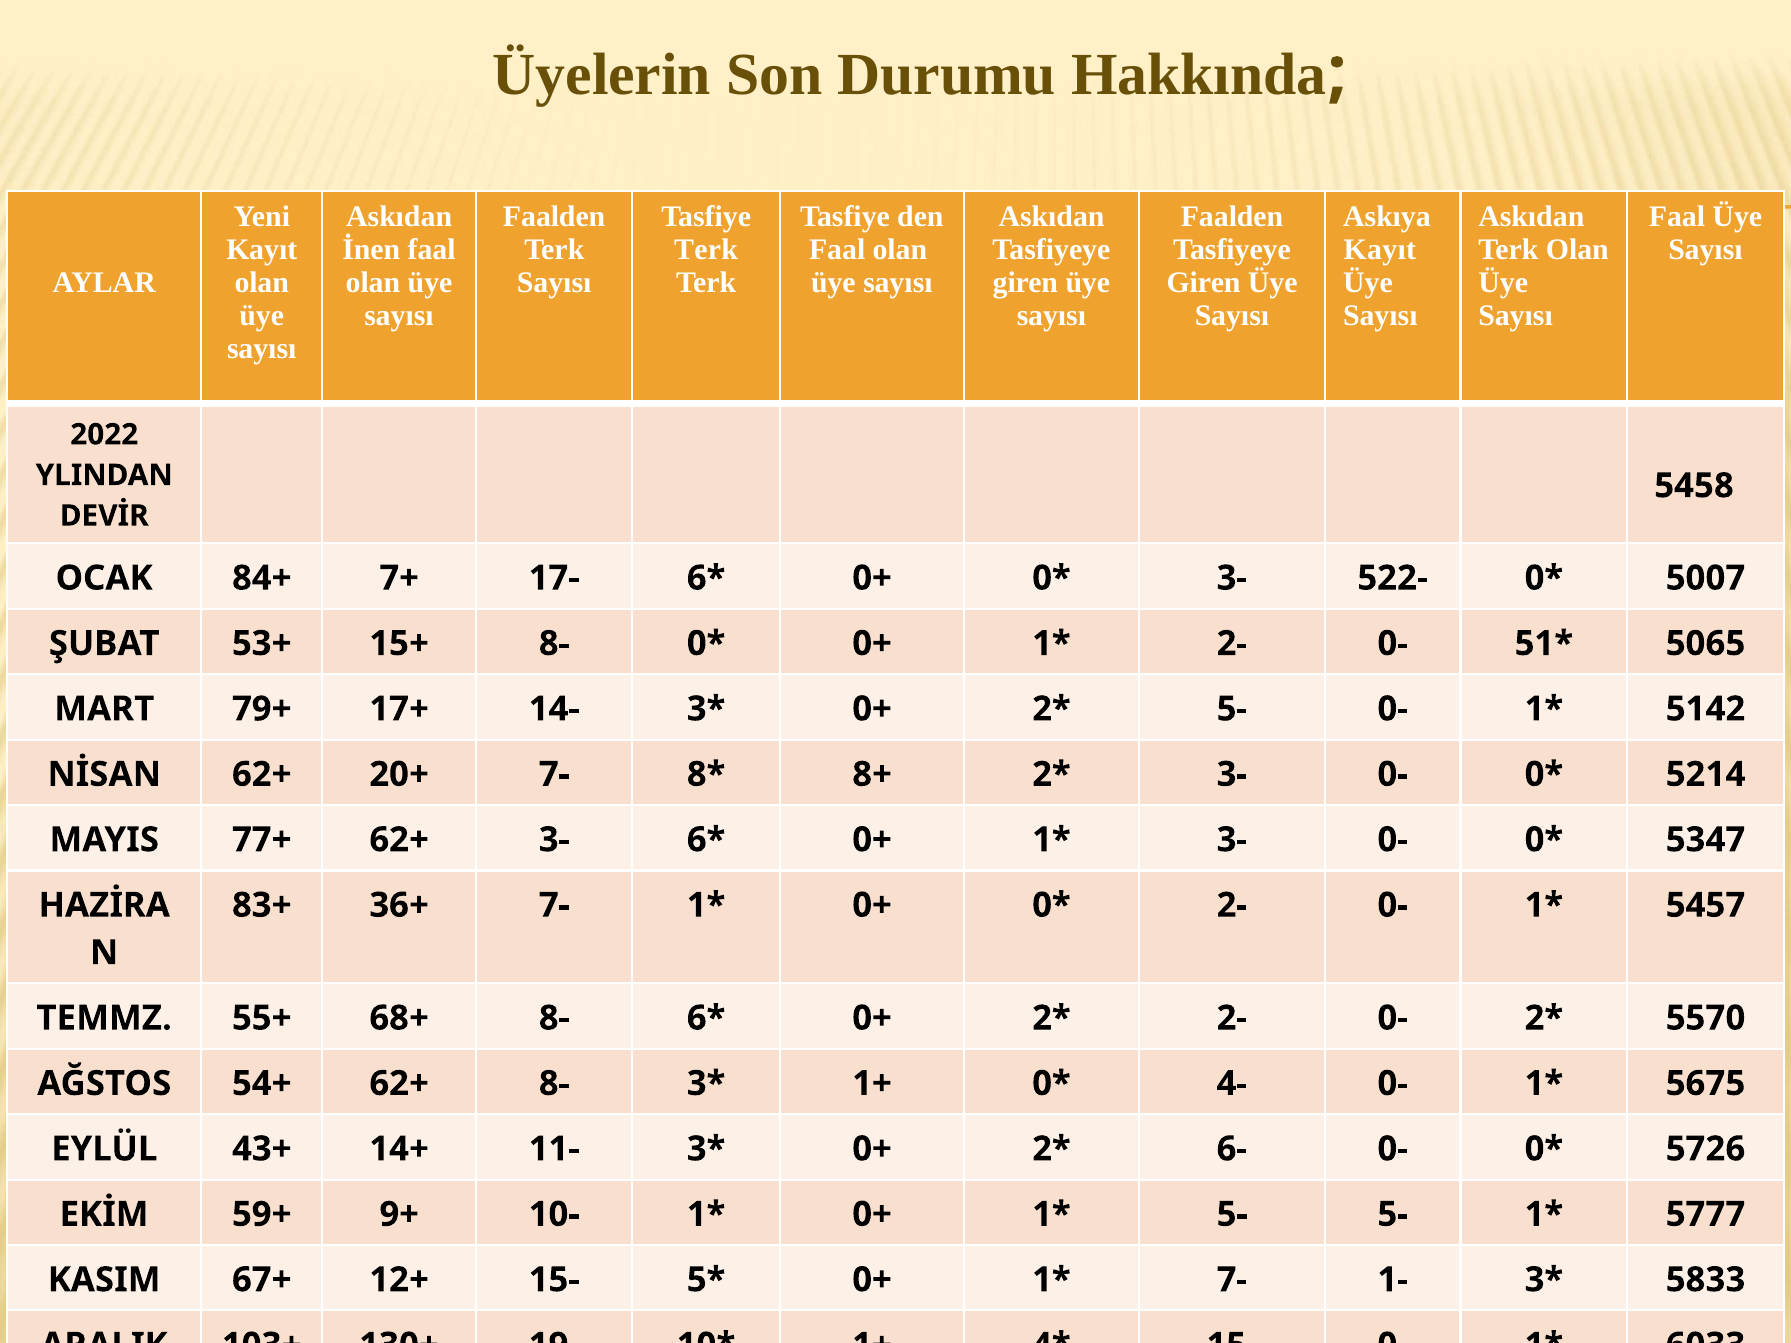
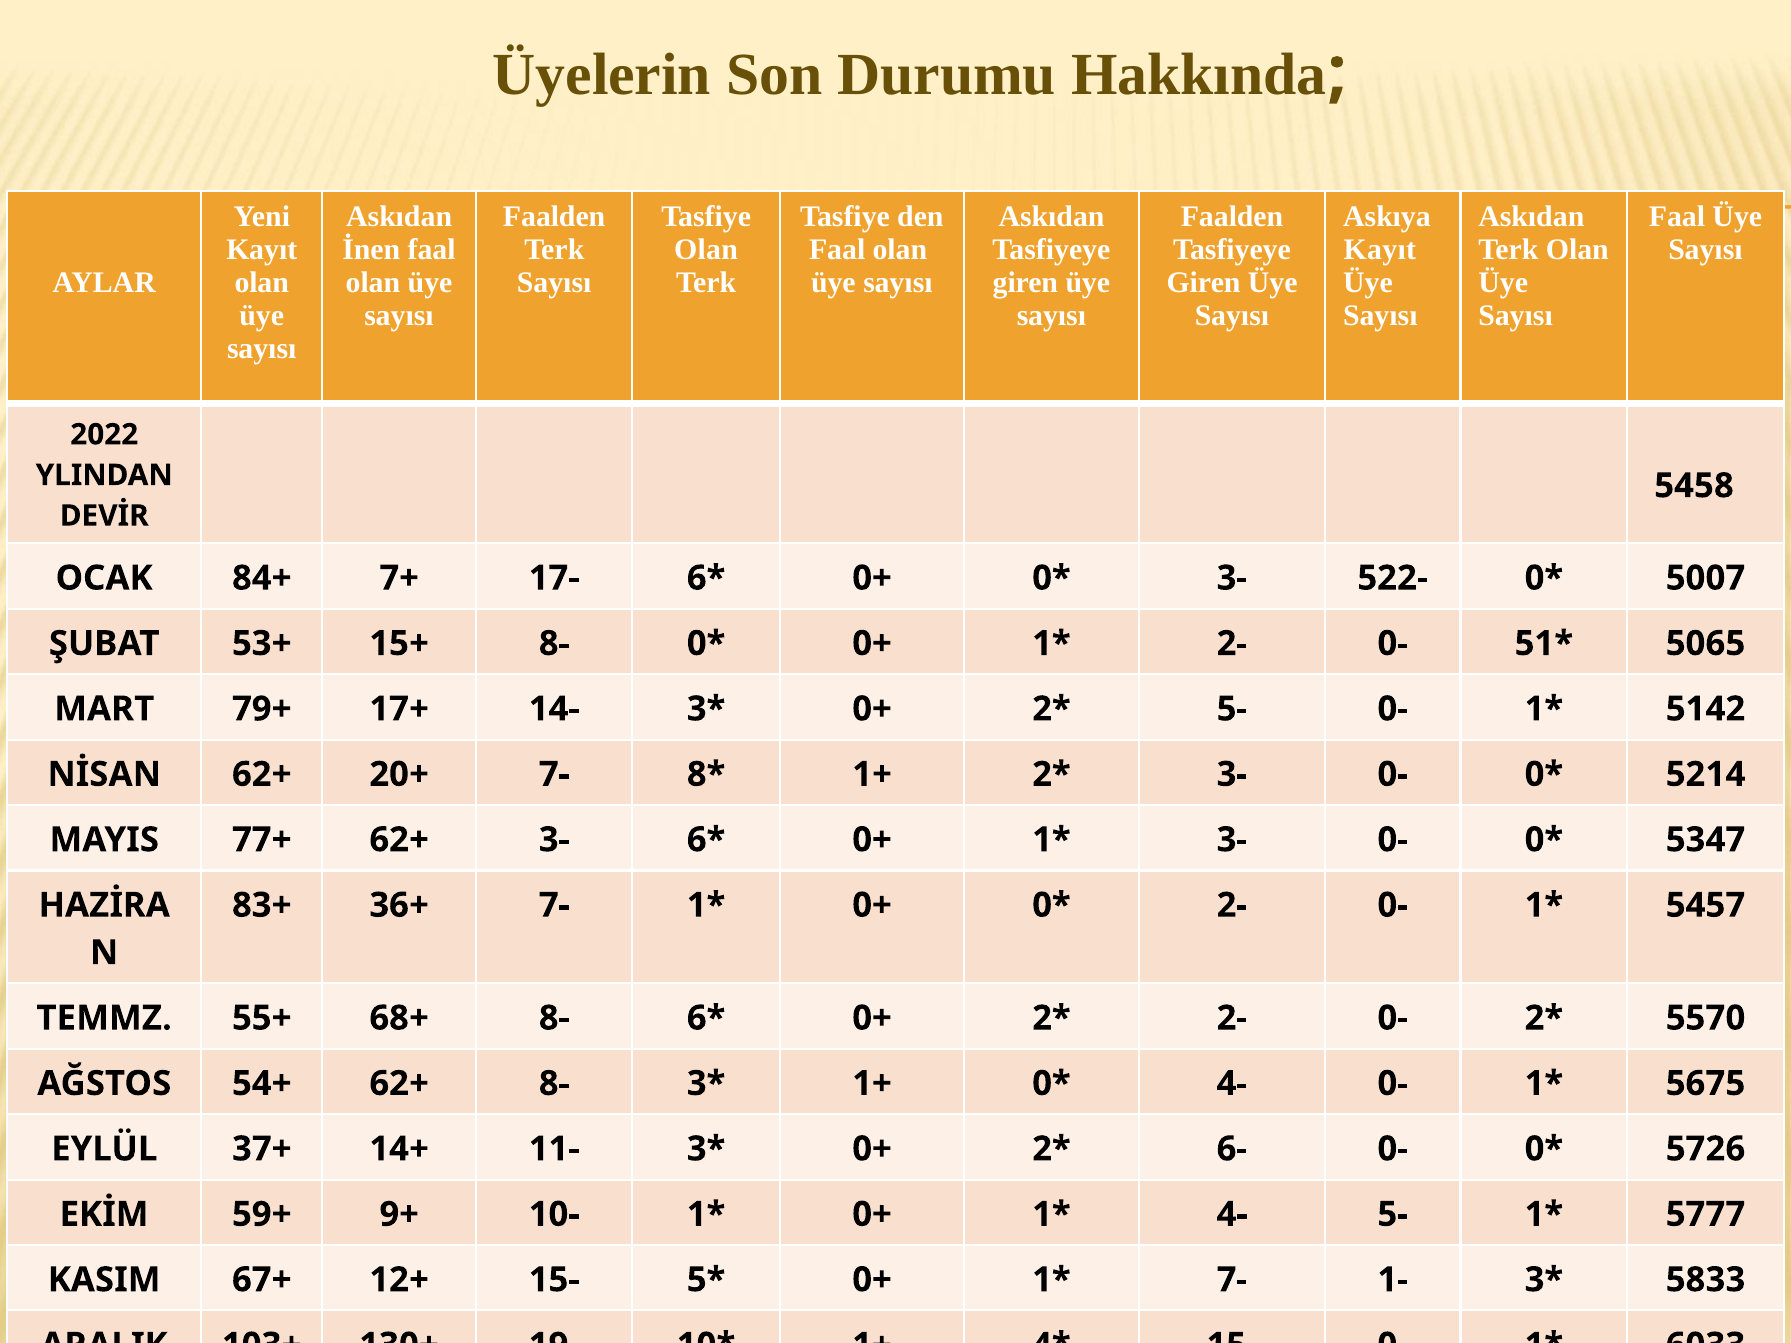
Terk: Terk -> Olan (706, 249)
8+: 8+ -> 1+ (872, 775)
43+: 43+ -> 37+ (262, 1149)
5-: 5- -> 4- (1232, 1215)
